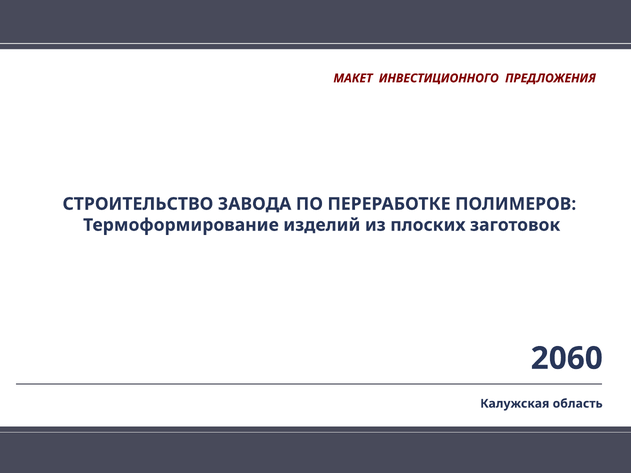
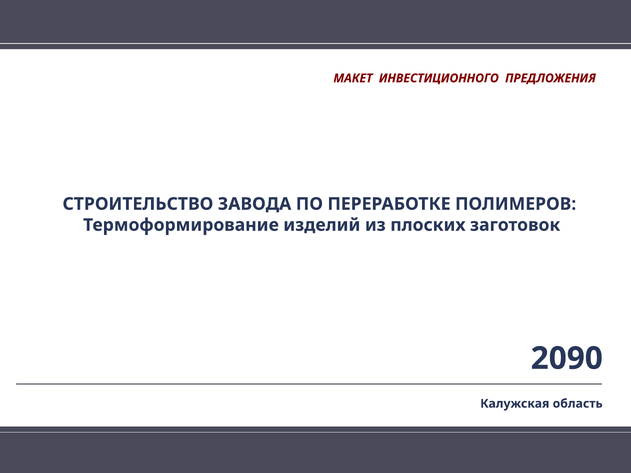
2060: 2060 -> 2090 (567, 359)
